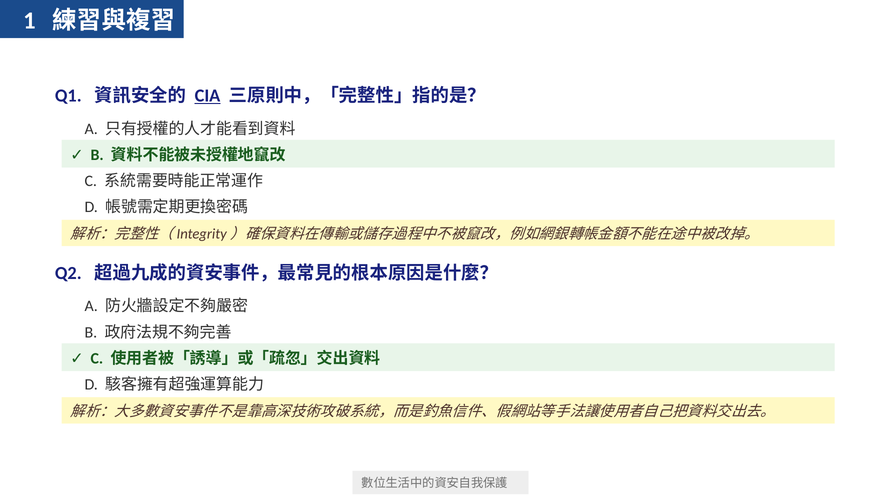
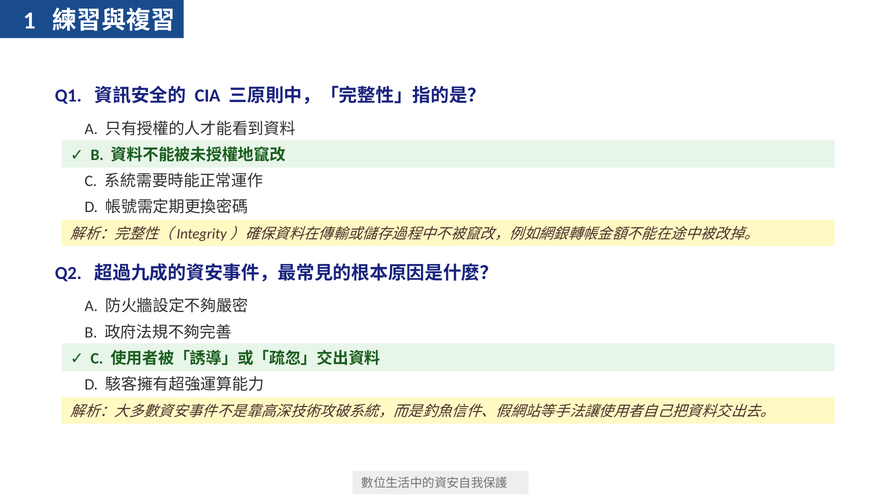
CIA underline: present -> none (208, 96)
